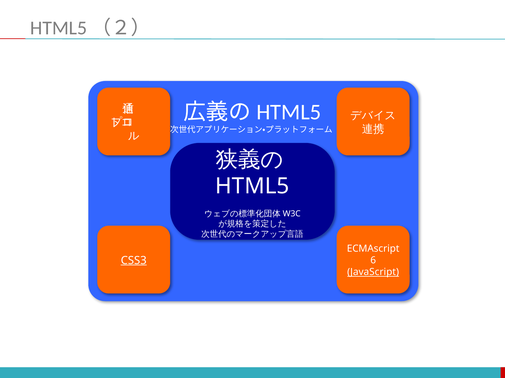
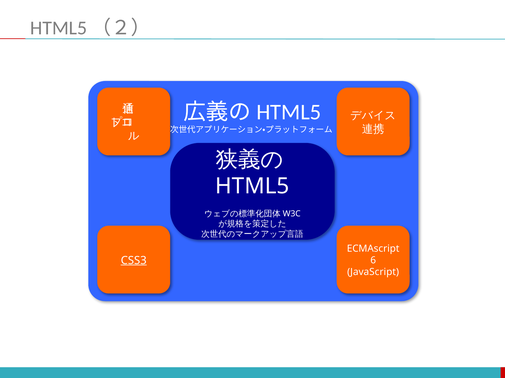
JavaScript underline: present -> none (373, 273)
